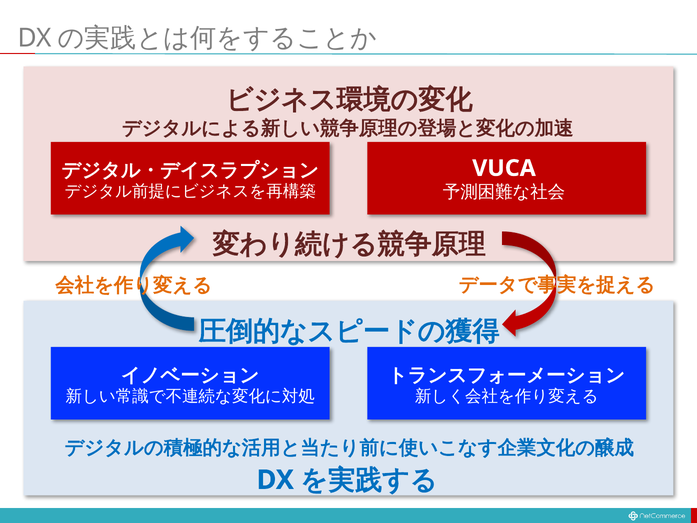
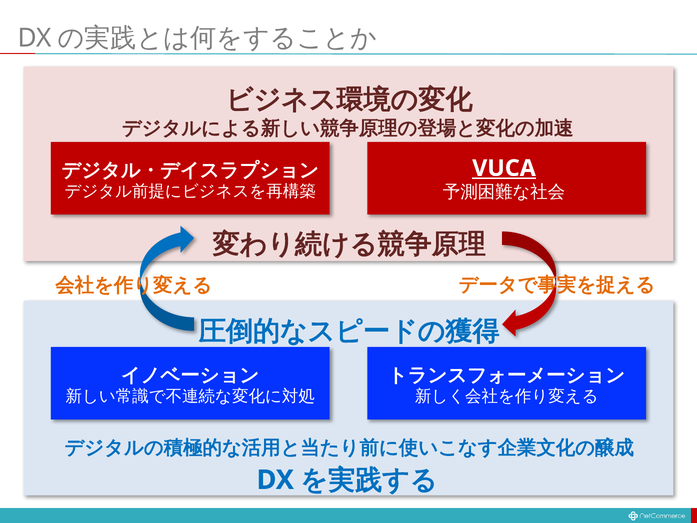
VUCA underline: none -> present (504, 168)
